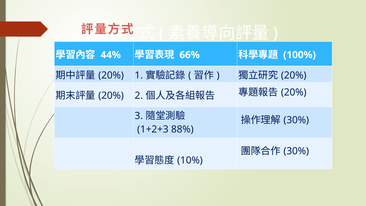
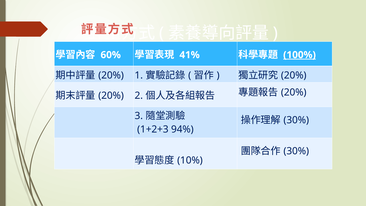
44%: 44% -> 60% (111, 55)
66%: 66% -> 41% (190, 55)
100% underline: none -> present (300, 55)
88%: 88% -> 94% (182, 129)
